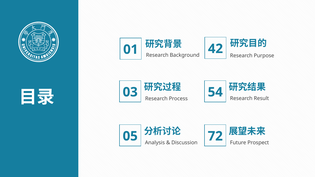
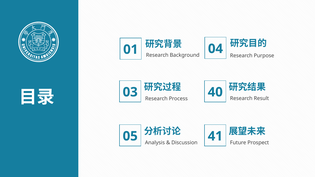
42: 42 -> 04 (215, 49)
54: 54 -> 40 (215, 92)
72: 72 -> 41 (215, 136)
